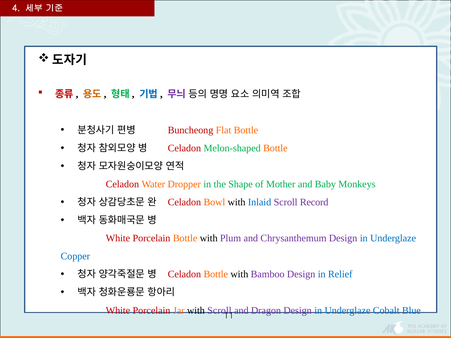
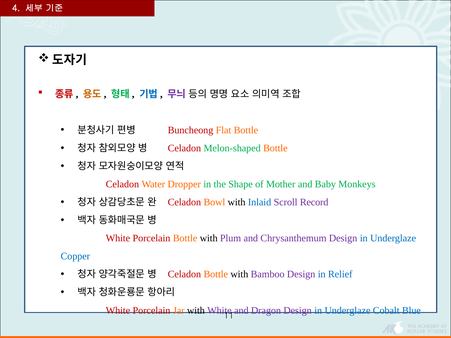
with Scroll: Scroll -> White (219, 311)
